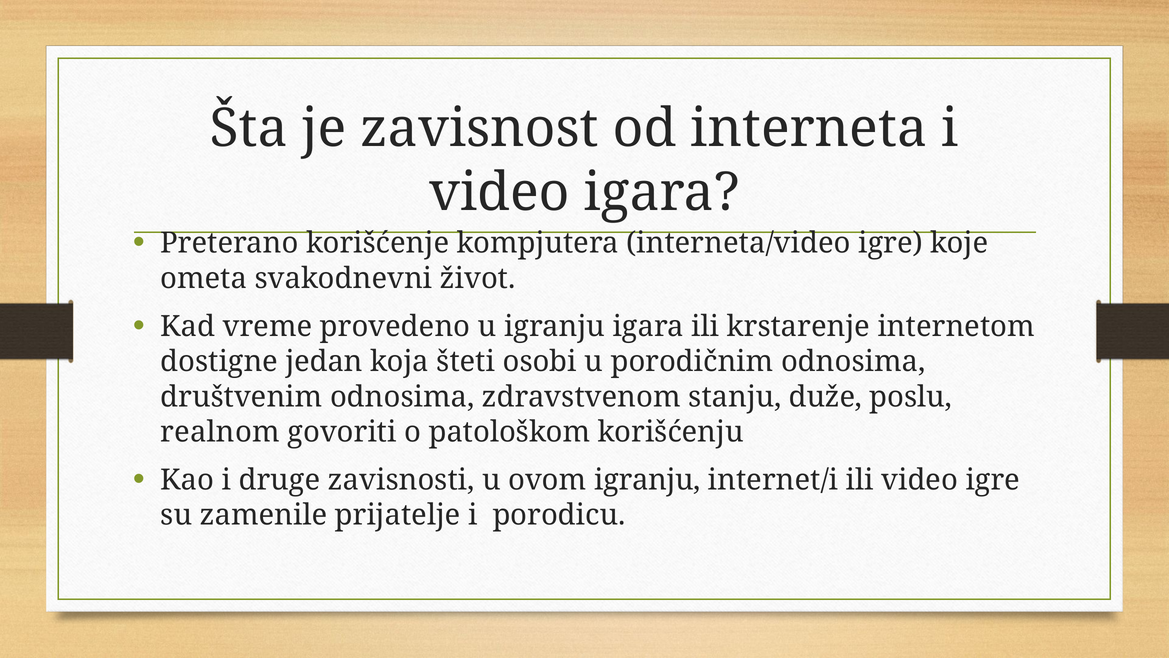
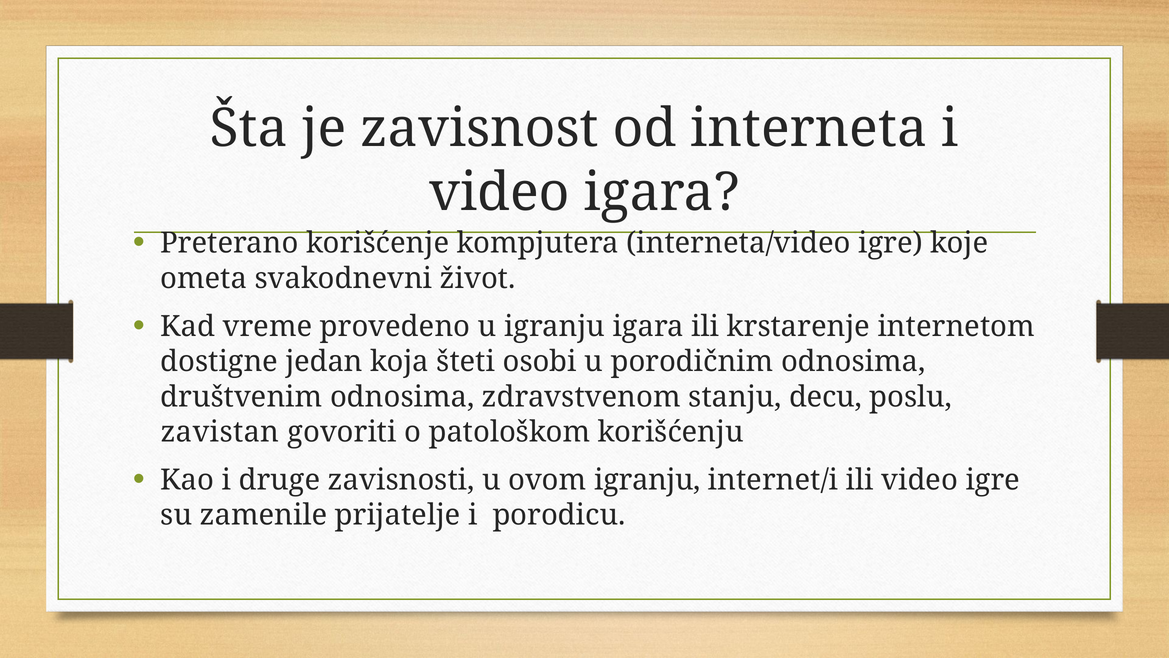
duže: duže -> decu (826, 397)
realnom: realnom -> zavistan (220, 432)
